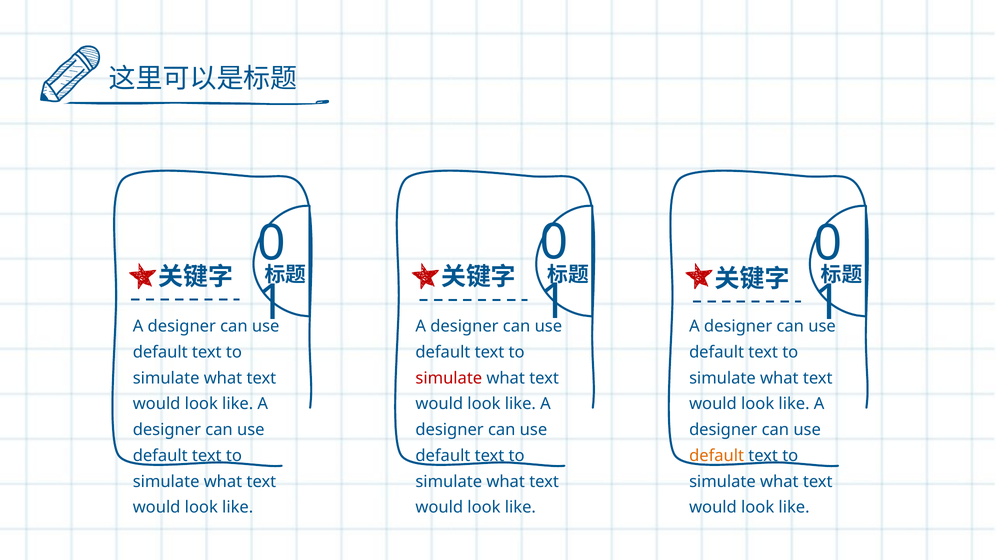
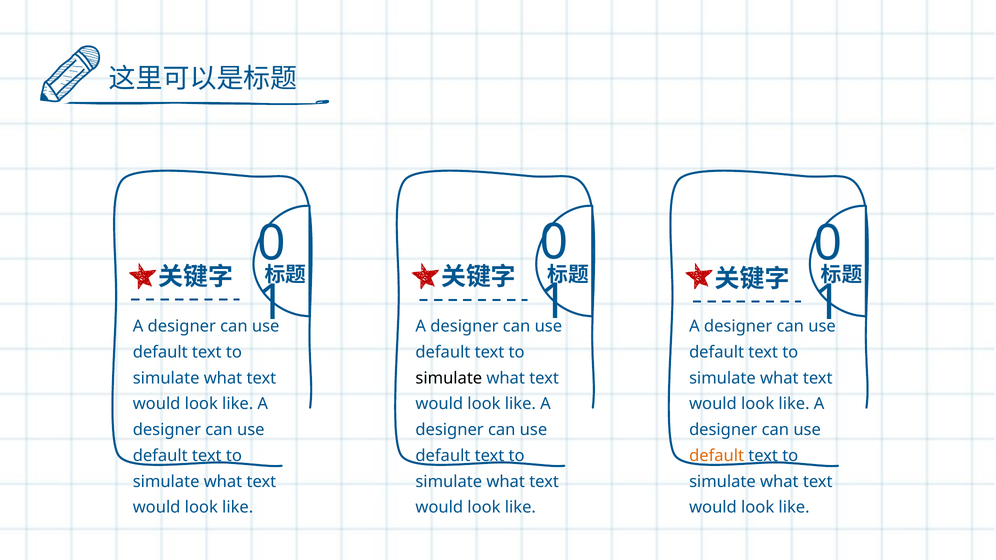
simulate colour: red -> black (449, 378)
